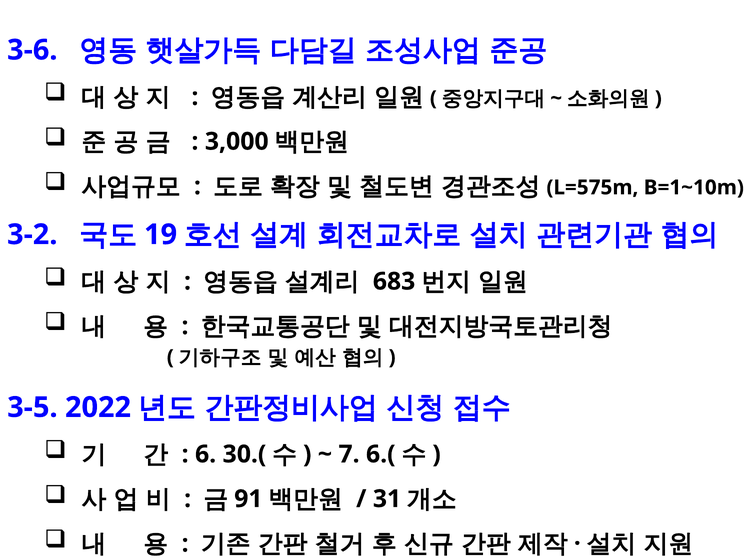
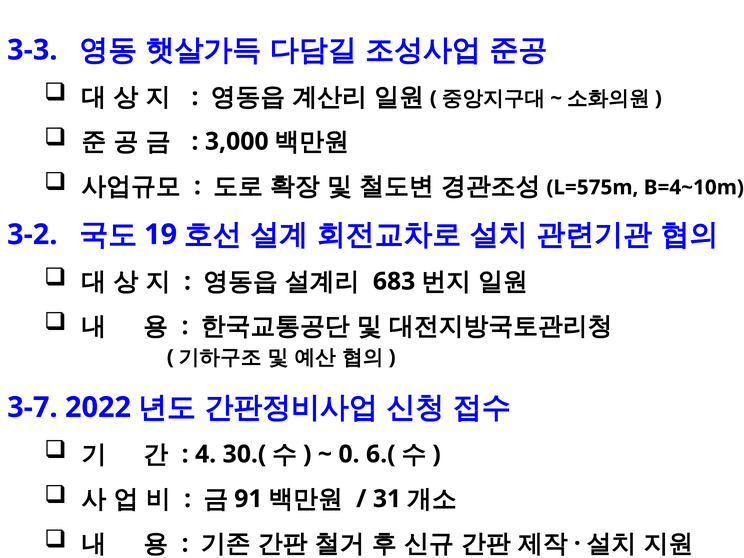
3-6: 3-6 -> 3-3 (32, 50)
B=1~10m: B=1~10m -> B=4~10m (694, 187)
3-5: 3-5 -> 3-7 (32, 407)
6: 6 -> 4 (206, 454)
7: 7 -> 0 (349, 454)
